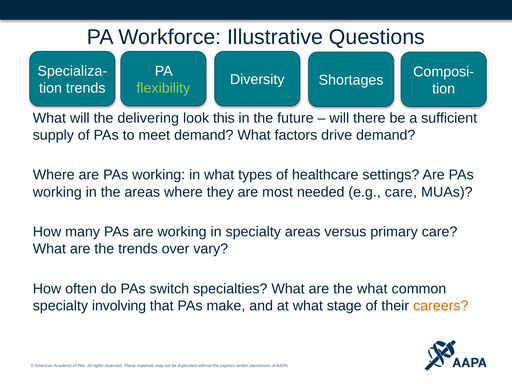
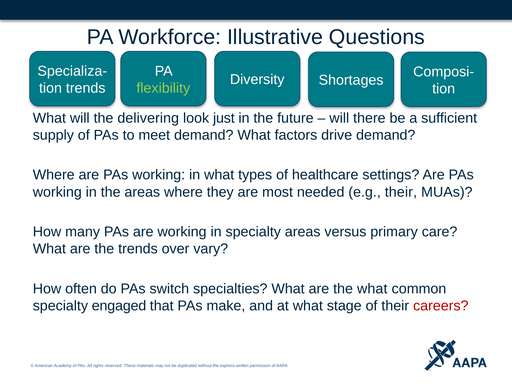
this: this -> just (224, 118)
e.g care: care -> their (401, 192)
involving: involving -> engaged (119, 306)
careers colour: orange -> red (441, 306)
